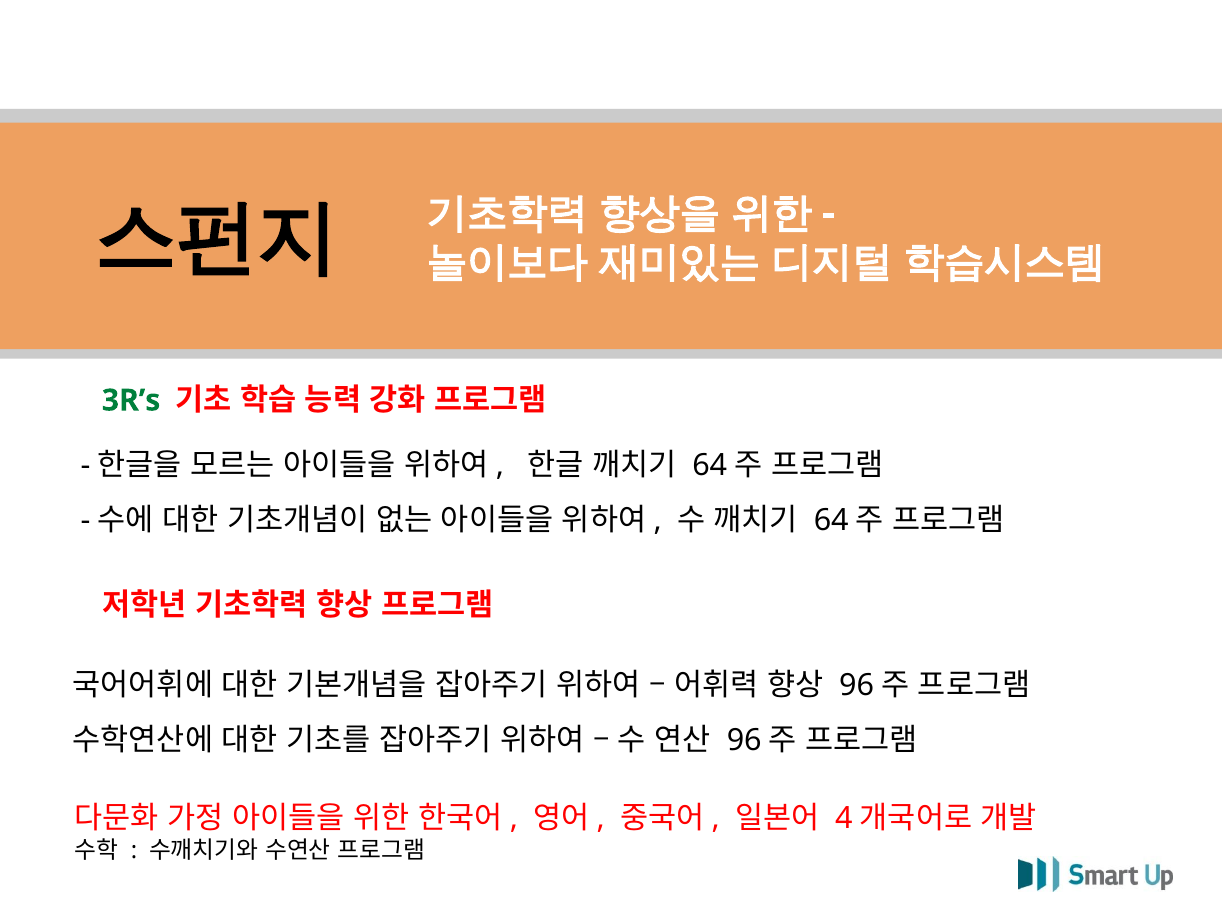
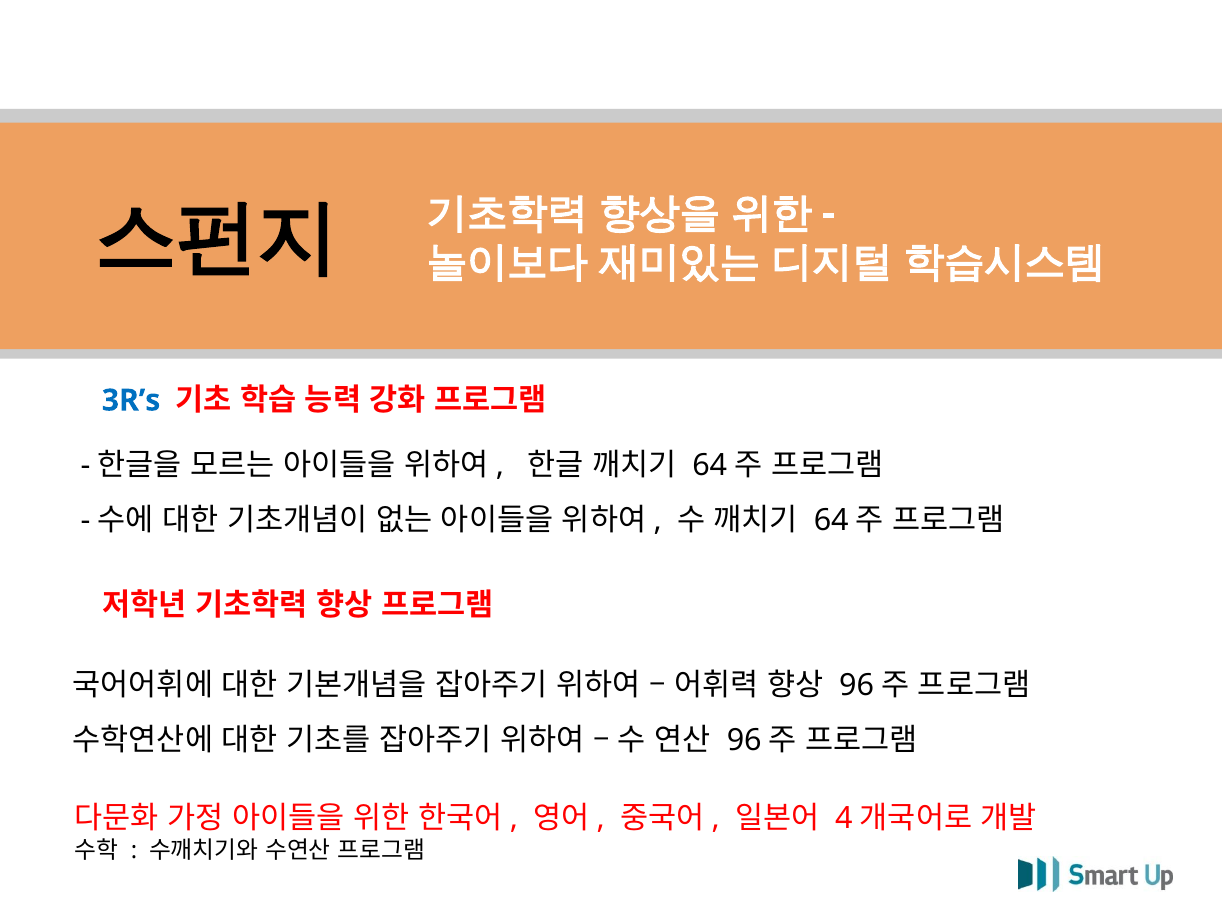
3R’s colour: green -> blue (131, 400)
